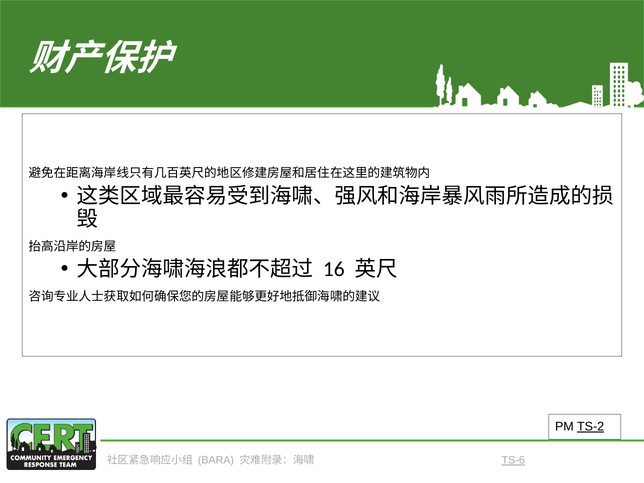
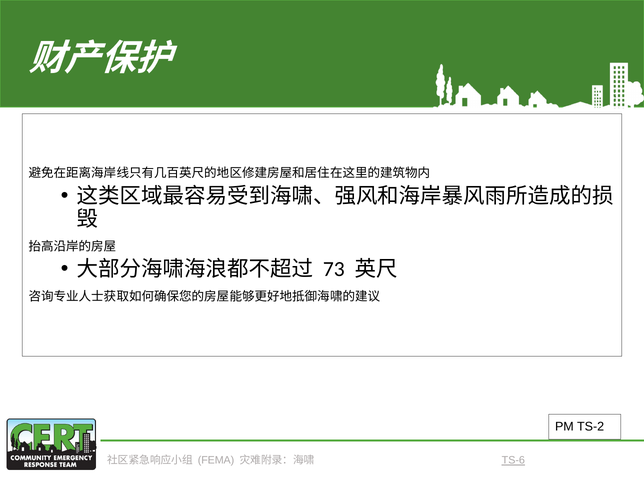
16: 16 -> 73 (334, 269)
TS-2 underline: present -> none (591, 427)
BARA: BARA -> FEMA (216, 460)
